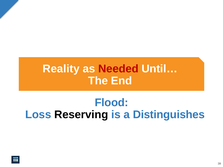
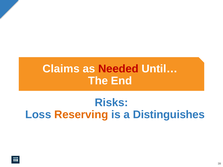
Reality: Reality -> Claims (61, 69)
Flood: Flood -> Risks (111, 103)
Reserving colour: black -> orange (81, 115)
